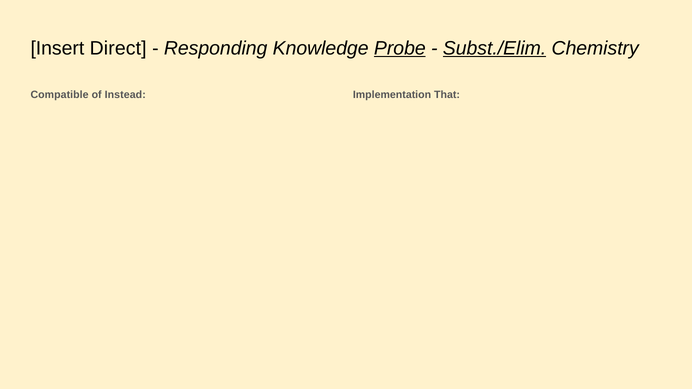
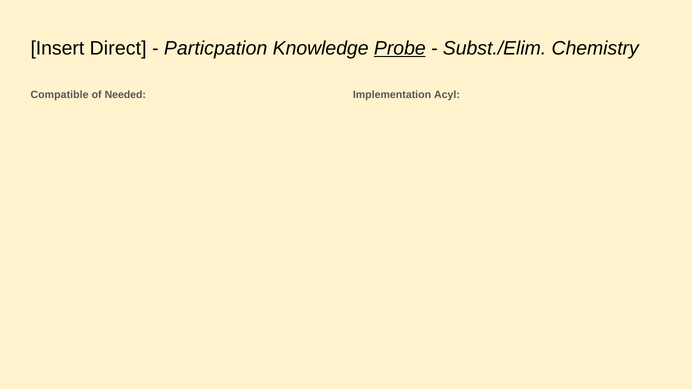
Responding: Responding -> Particpation (216, 48)
Subst./Elim underline: present -> none (495, 48)
Instead: Instead -> Needed (125, 95)
That: That -> Acyl (447, 95)
